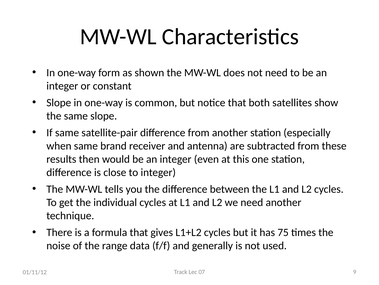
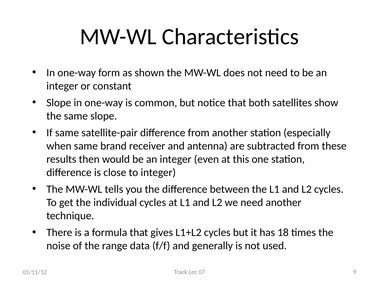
75: 75 -> 18 (283, 232)
